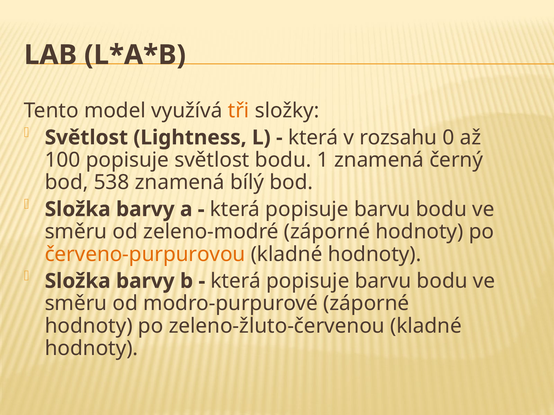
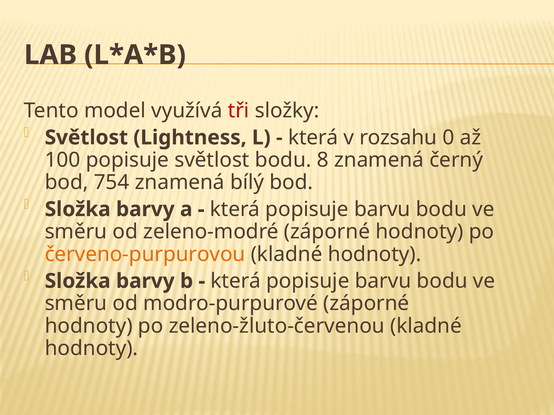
tři colour: orange -> red (239, 111)
1: 1 -> 8 (323, 160)
538: 538 -> 754 (112, 183)
